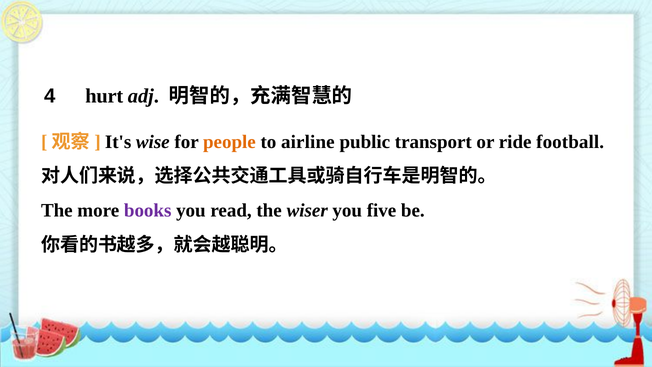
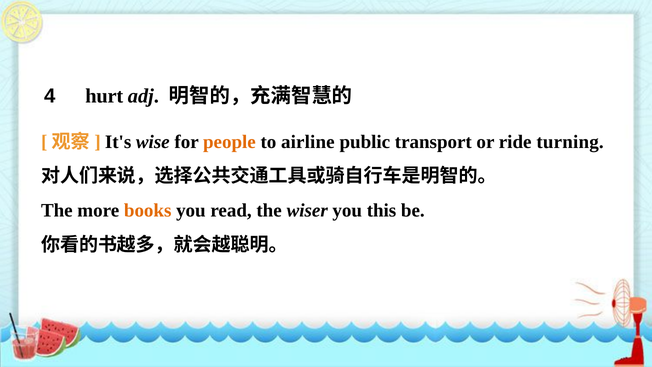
football: football -> turning (570, 142)
books colour: purple -> orange (148, 210)
five: five -> this (382, 210)
